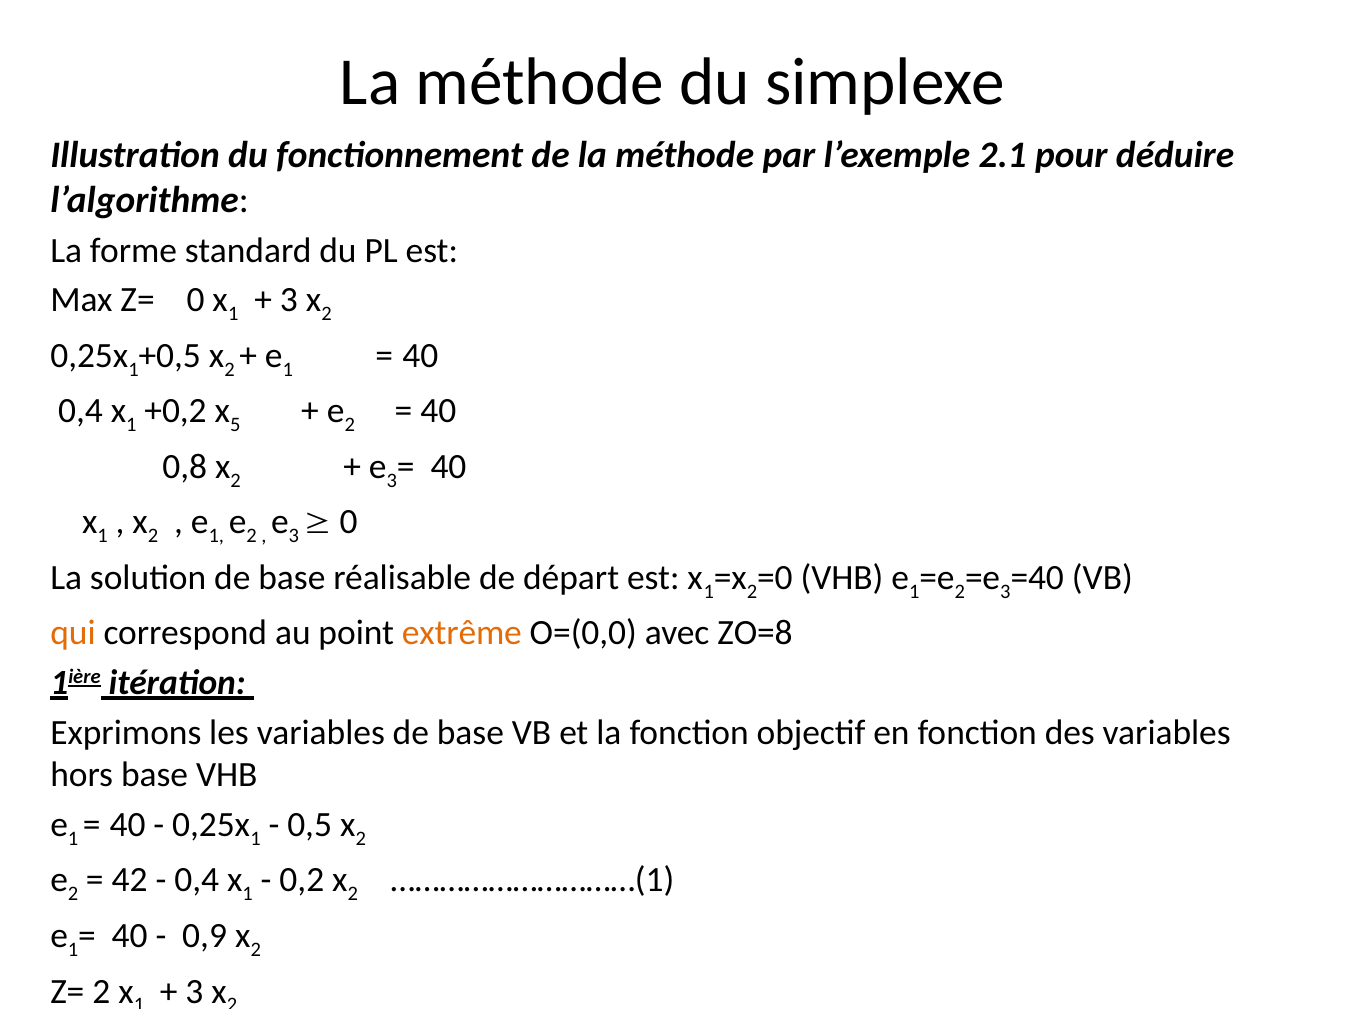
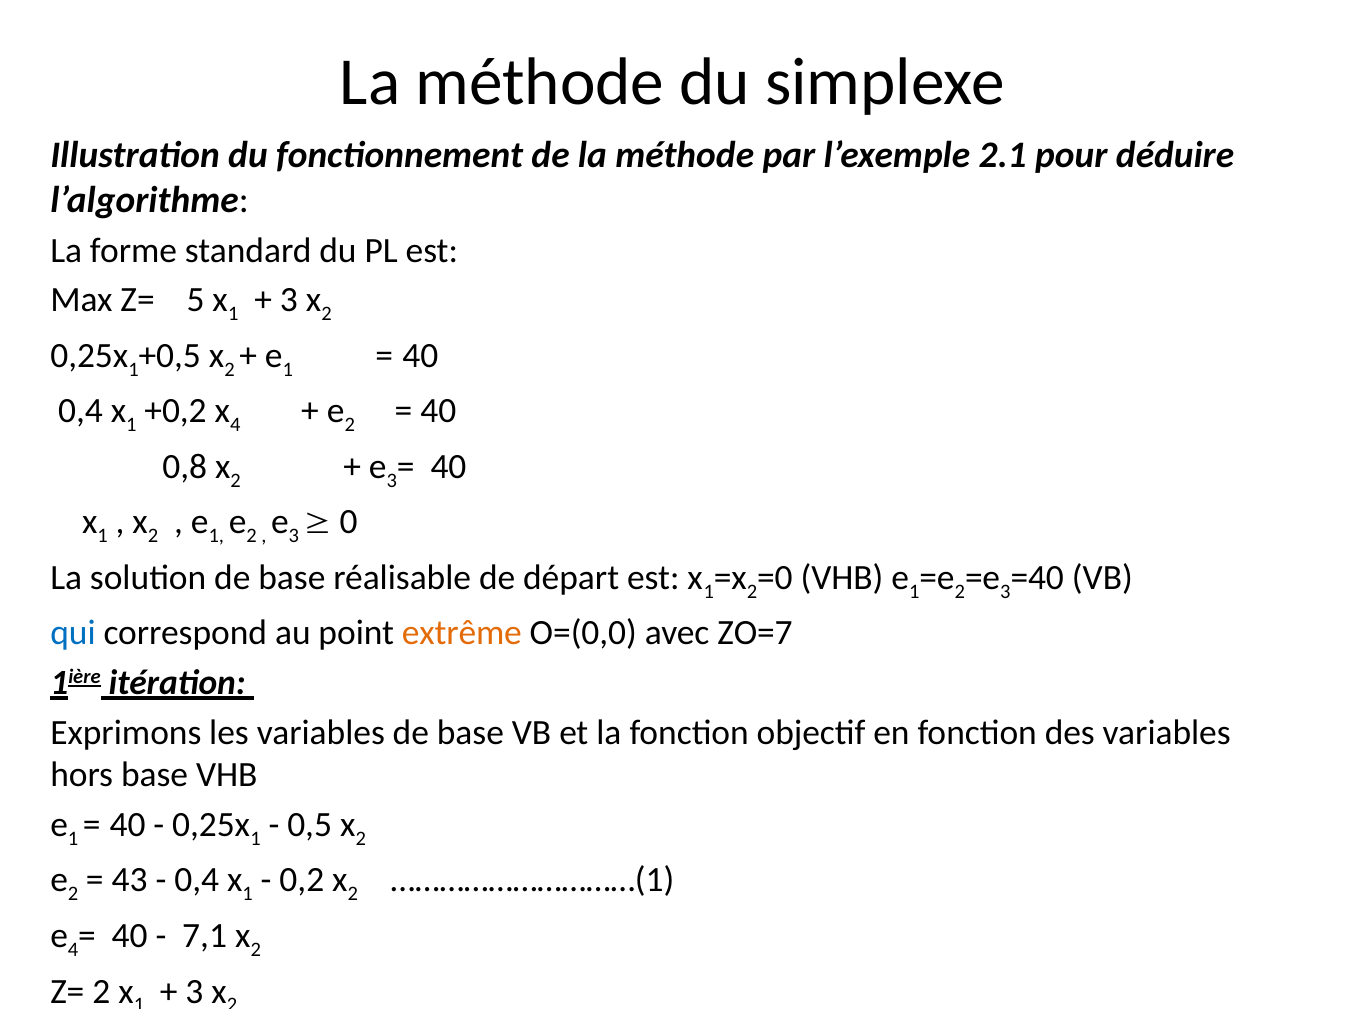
Z= 0: 0 -> 5 (196, 300)
5: 5 -> 4 (235, 425)
qui colour: orange -> blue (73, 633)
ZO=8: ZO=8 -> ZO=7 (755, 633)
42: 42 -> 43 (130, 880)
1: 1 -> 4 (73, 949)
0,9: 0,9 -> 7,1 (205, 936)
